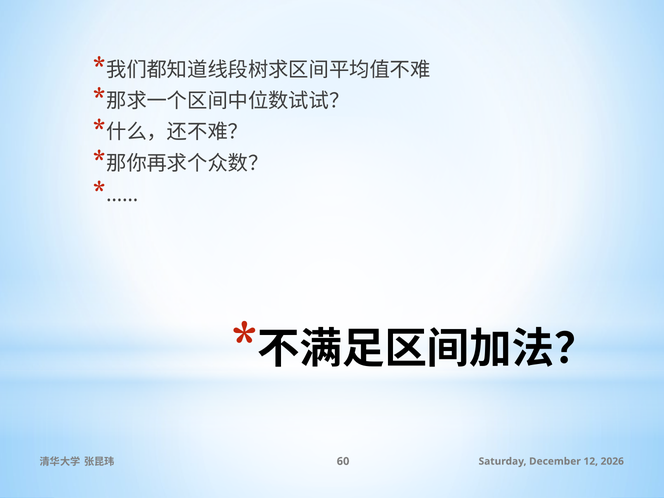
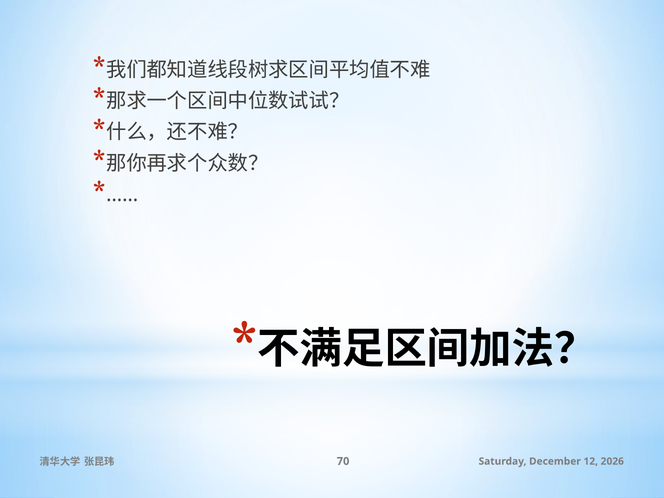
60: 60 -> 70 (343, 461)
